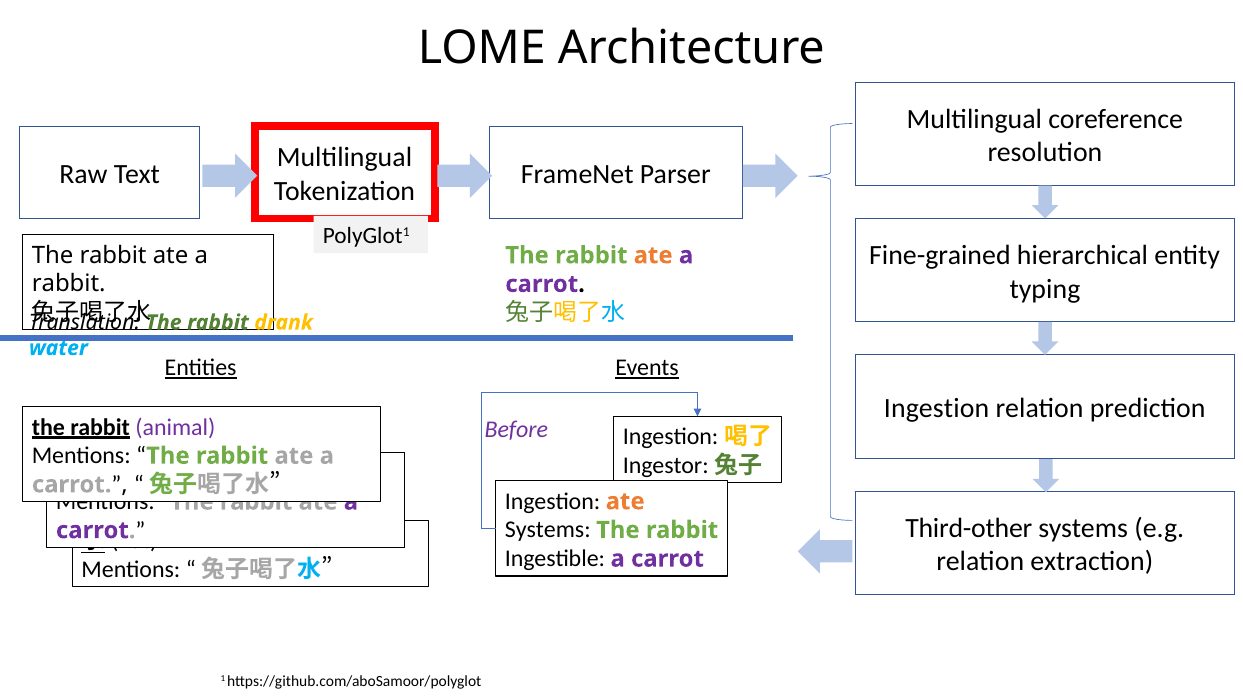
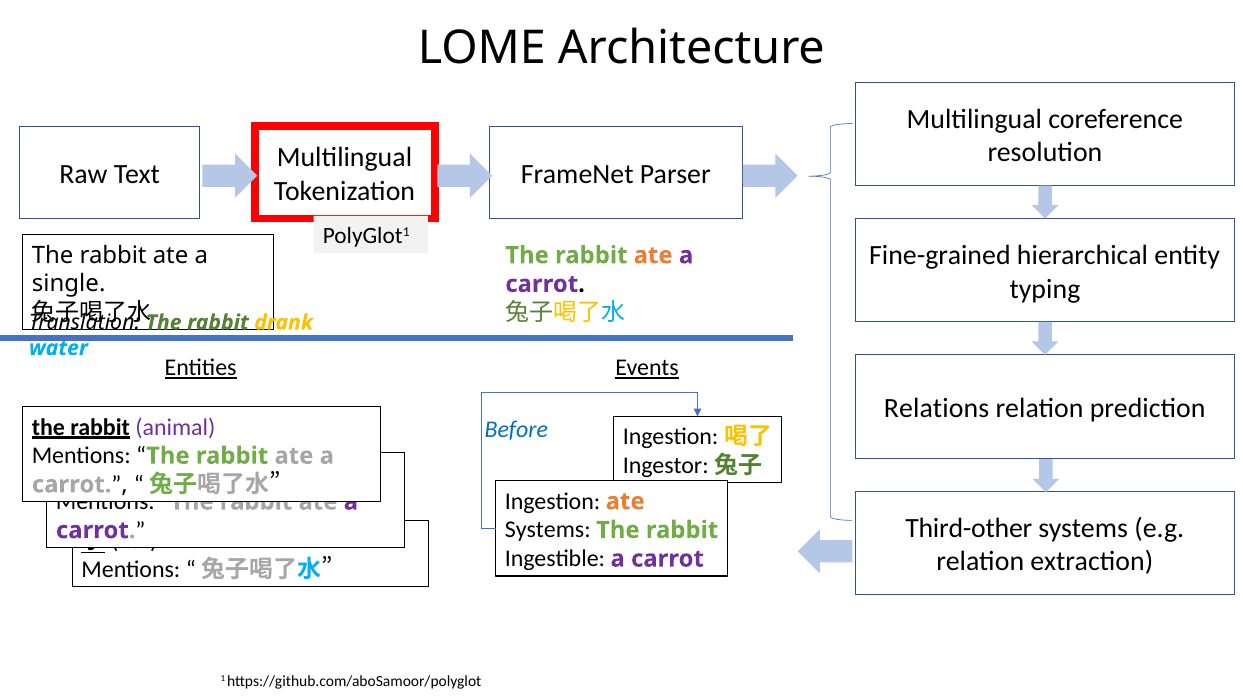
rabbit: rabbit -> single (69, 284)
Ingestion: Ingestion -> Relations (937, 409)
Before colour: purple -> blue (516, 430)
